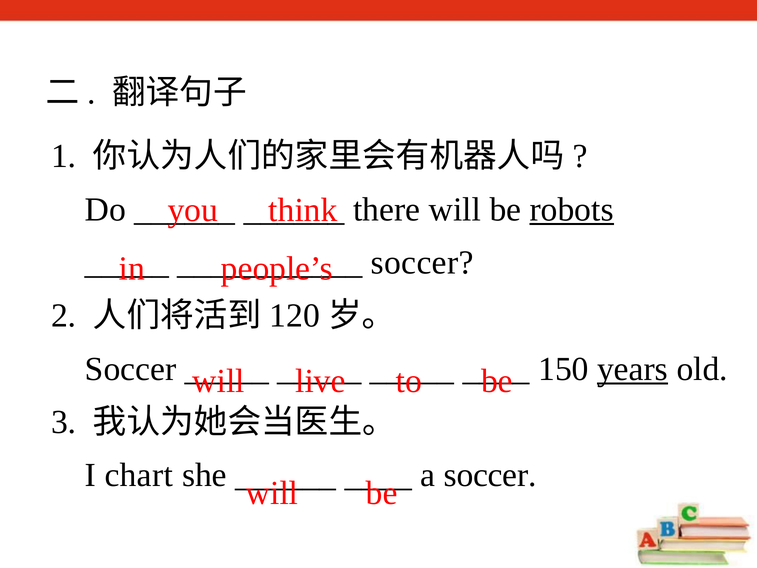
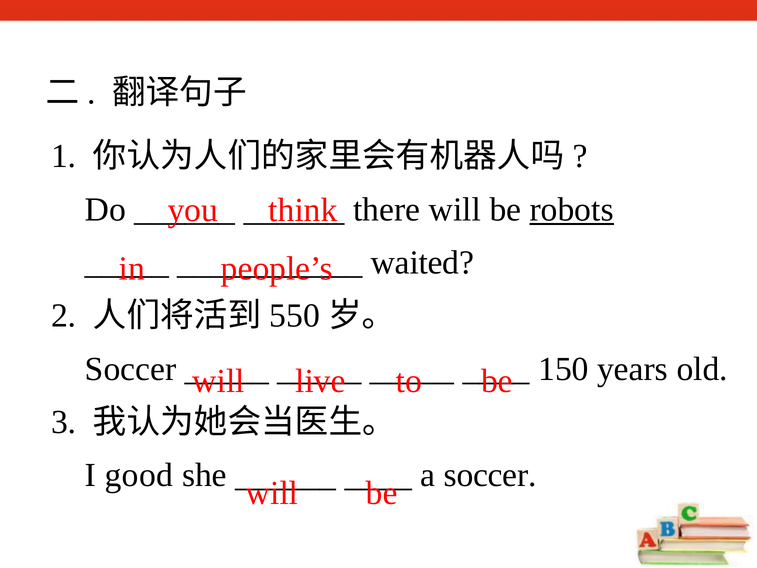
soccer: soccer -> waited (422, 262)
120: 120 -> 550 (295, 316)
years underline: present -> none (633, 369)
chart: chart -> good (139, 475)
